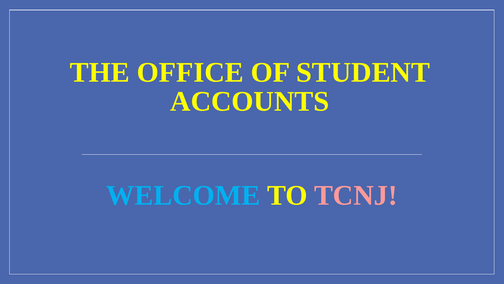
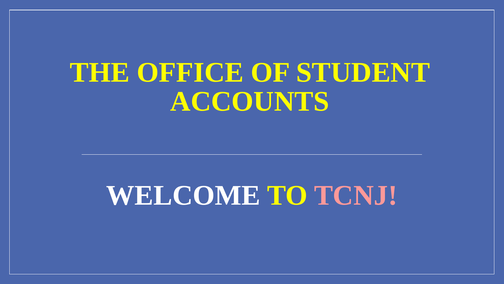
WELCOME colour: light blue -> white (183, 195)
